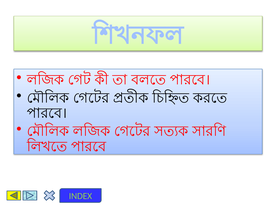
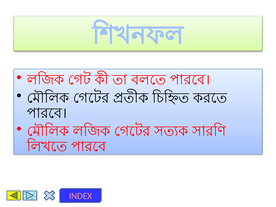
INDEX colour: light green -> pink (80, 196)
